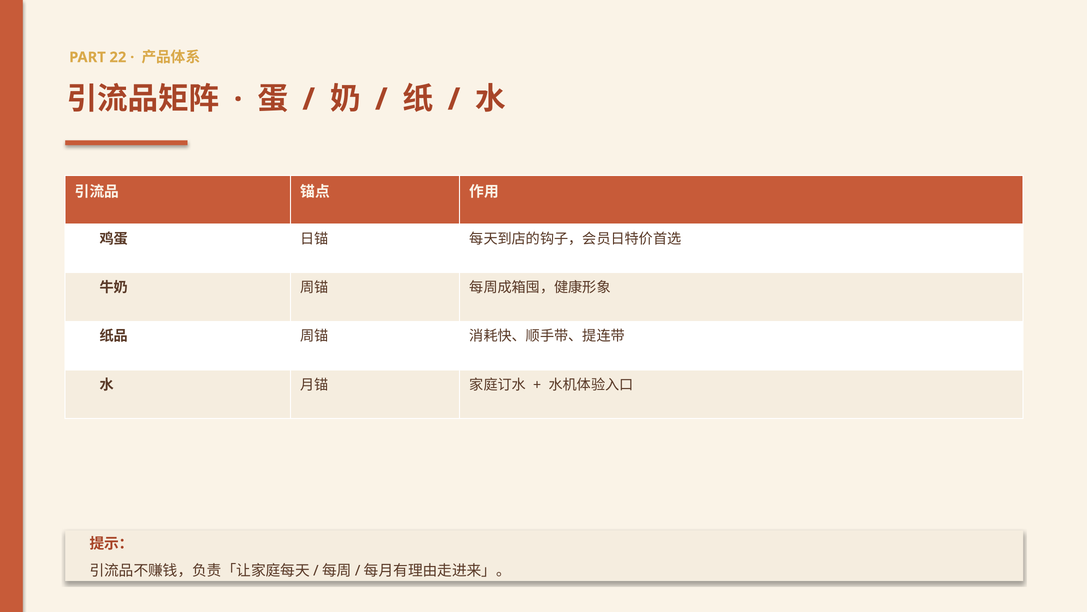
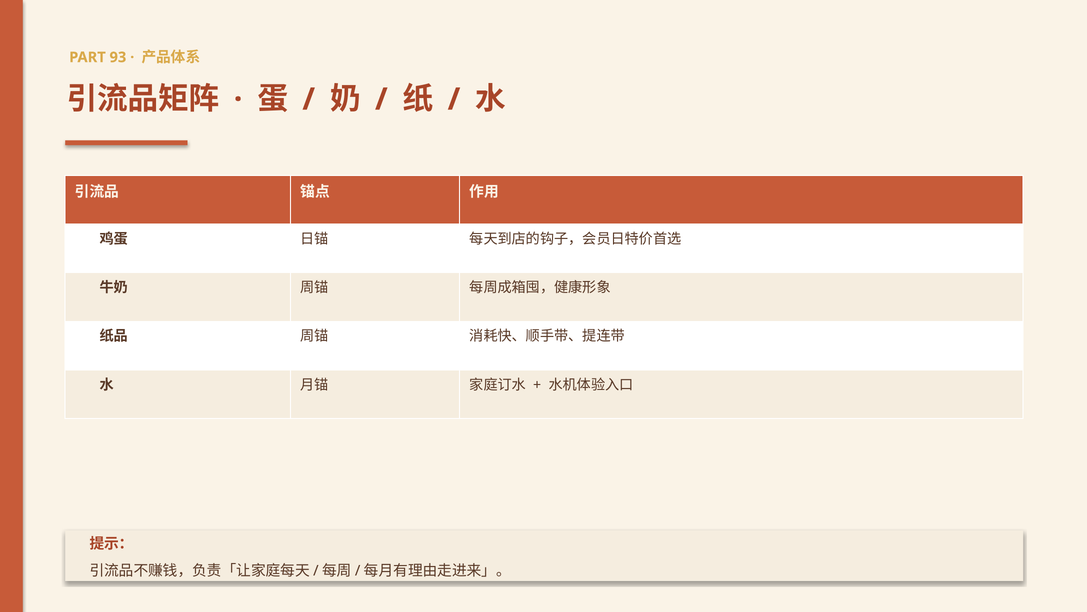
22: 22 -> 93 (118, 57)
